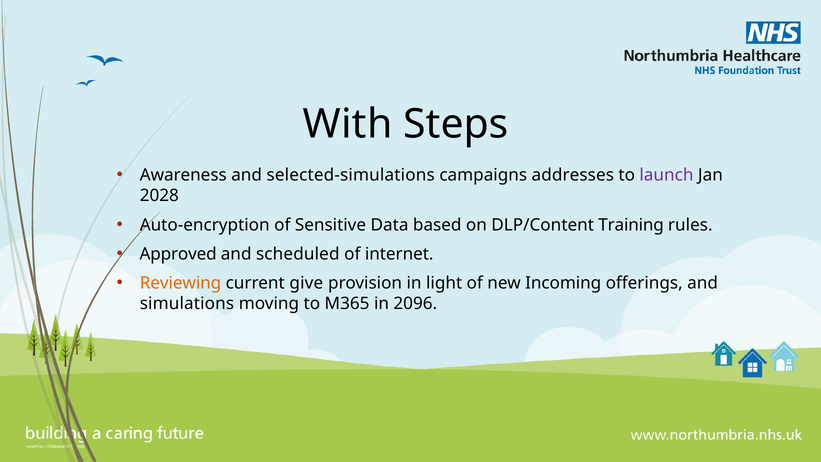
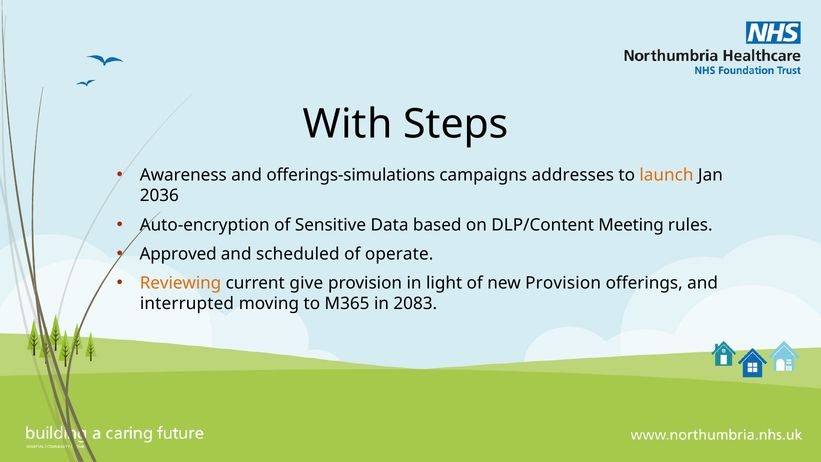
selected-simulations: selected-simulations -> offerings-simulations (351, 175)
launch colour: purple -> orange (666, 175)
2028: 2028 -> 2036 (159, 196)
Training: Training -> Meeting (631, 225)
internet: internet -> operate (399, 254)
new Incoming: Incoming -> Provision (563, 283)
simulations: simulations -> interrupted (187, 304)
2096: 2096 -> 2083 (415, 304)
